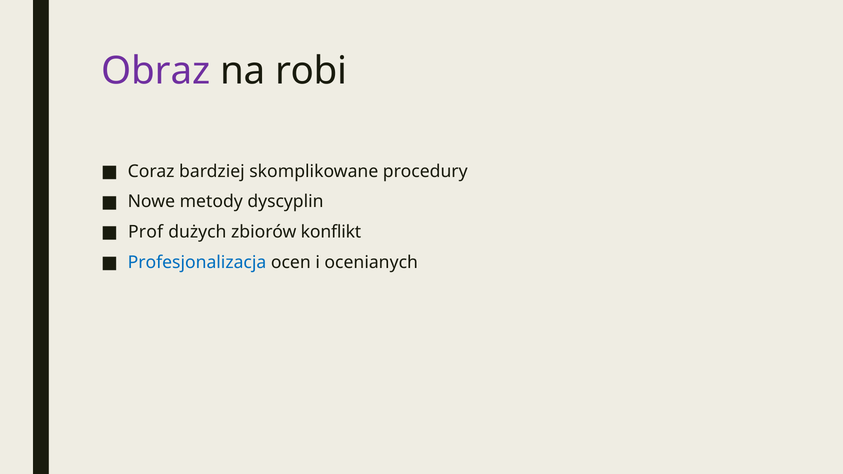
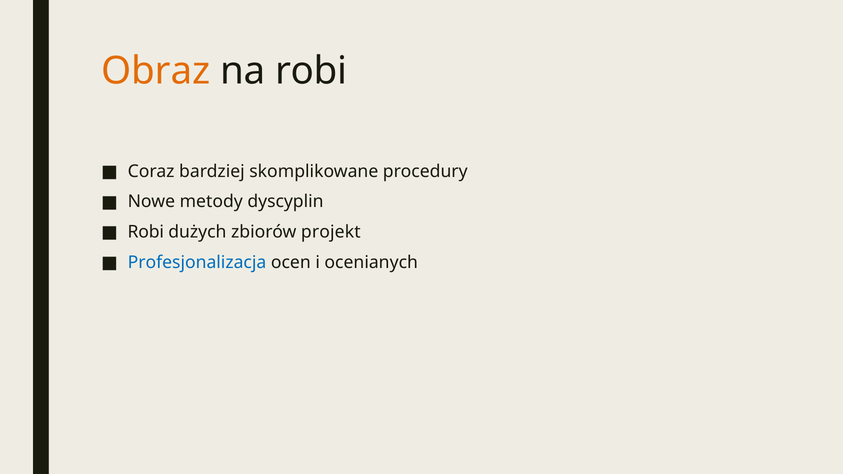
Obraz colour: purple -> orange (156, 71)
Prof: Prof -> Robi (146, 232)
konflikt: konflikt -> projekt (331, 232)
